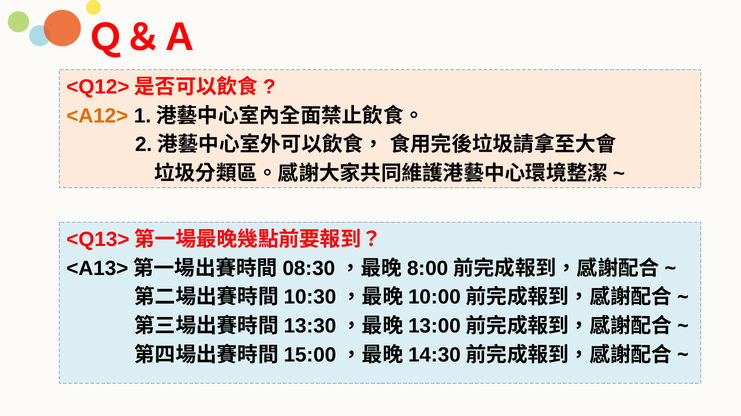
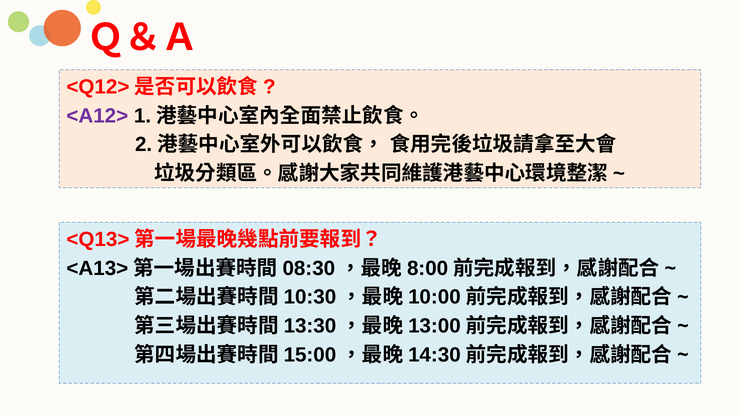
<A12> colour: orange -> purple (97, 116)
